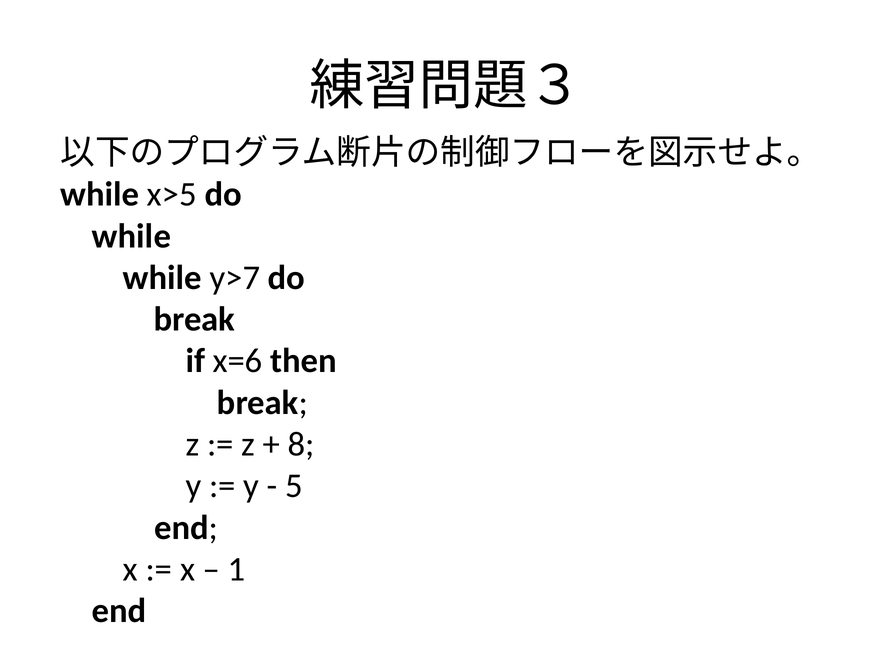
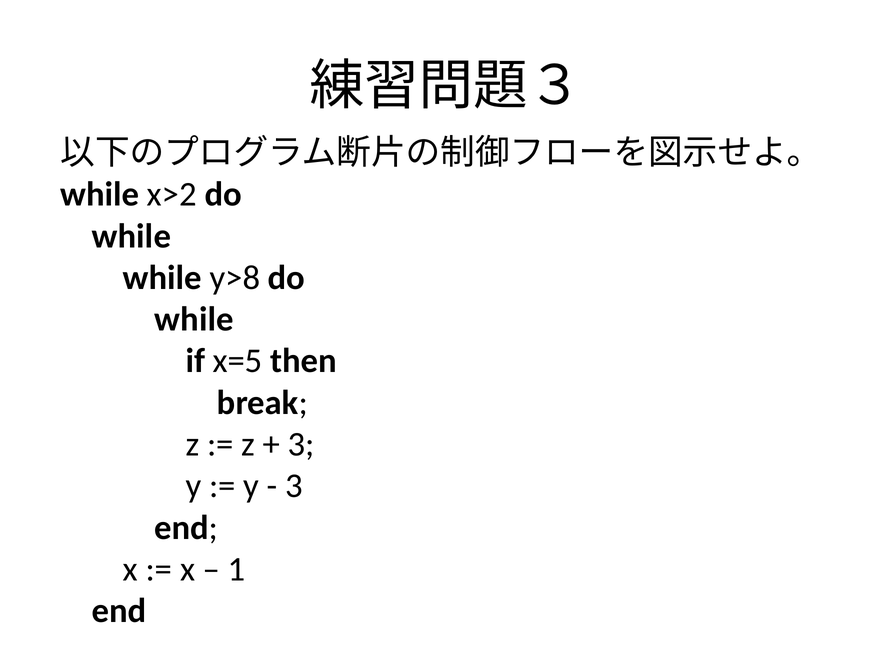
x>5: x>5 -> x>2 (172, 194)
y>7: y>7 -> y>8 (235, 278)
break: break -> while (194, 319)
x=6: x=6 -> x=5 (238, 361)
8: 8 -> 3 (301, 444)
5: 5 -> 3 (294, 486)
